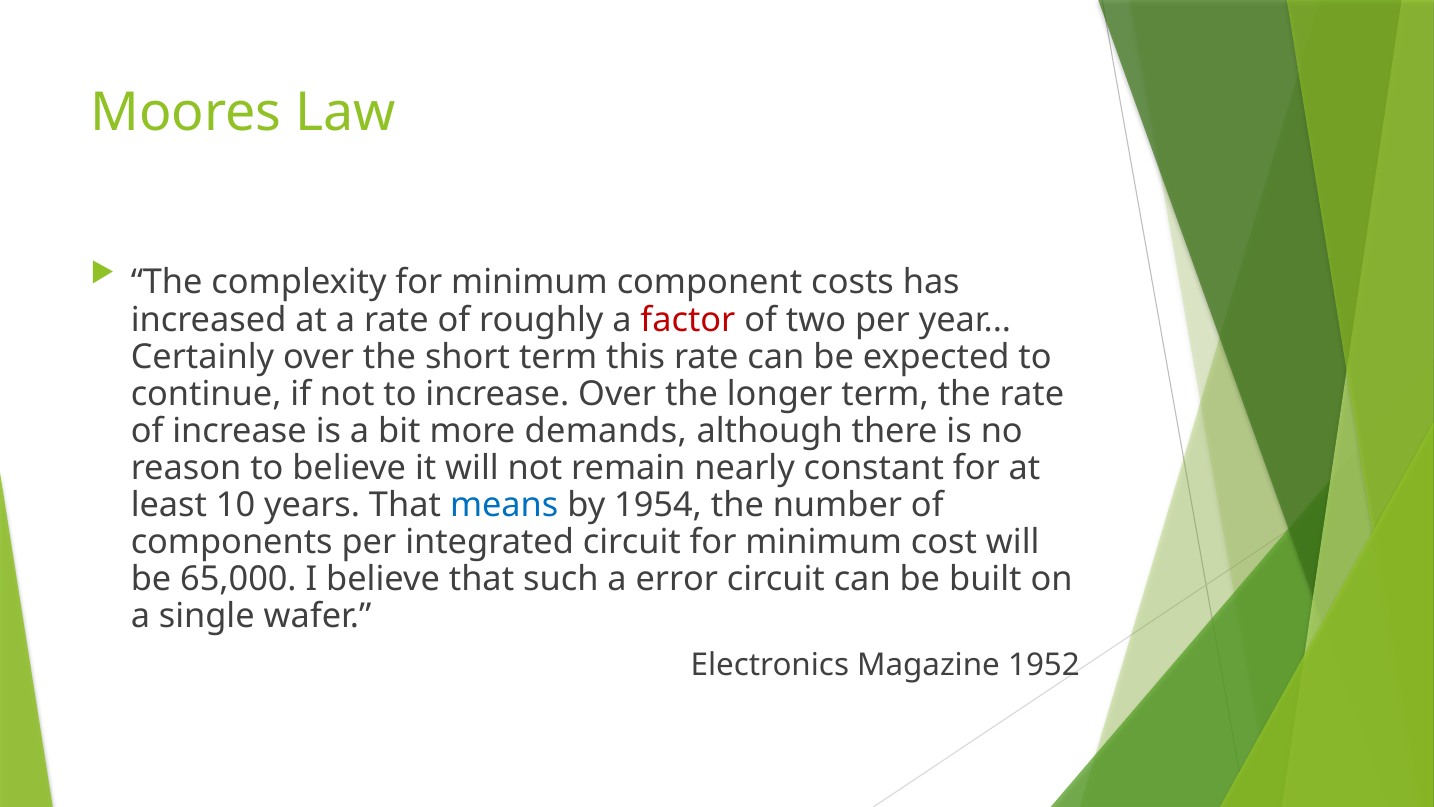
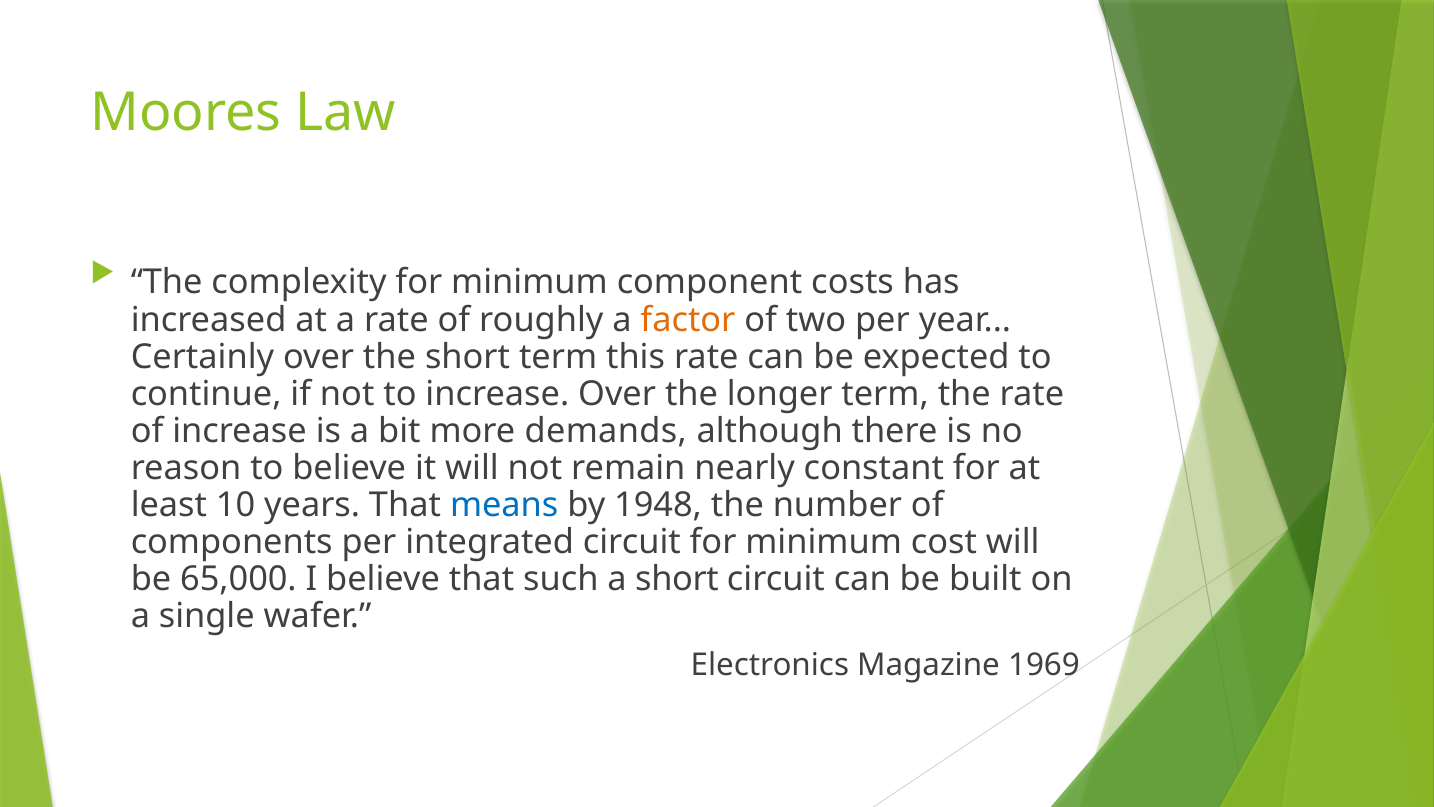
factor colour: red -> orange (688, 320)
1954: 1954 -> 1948 (658, 505)
a error: error -> short (677, 579)
1952: 1952 -> 1969 (1044, 665)
